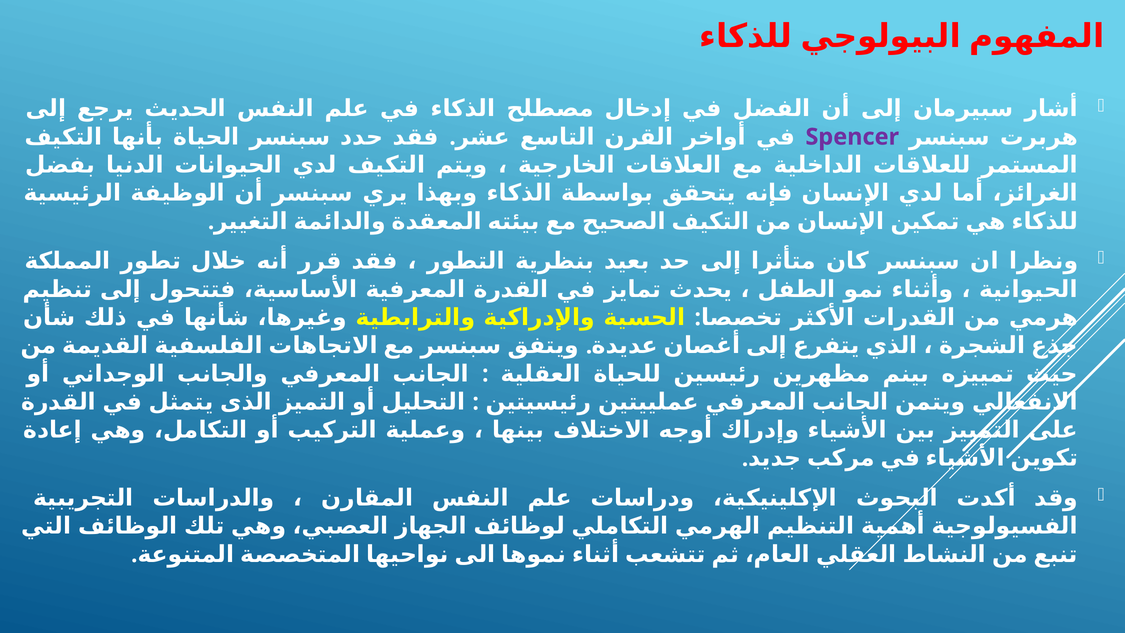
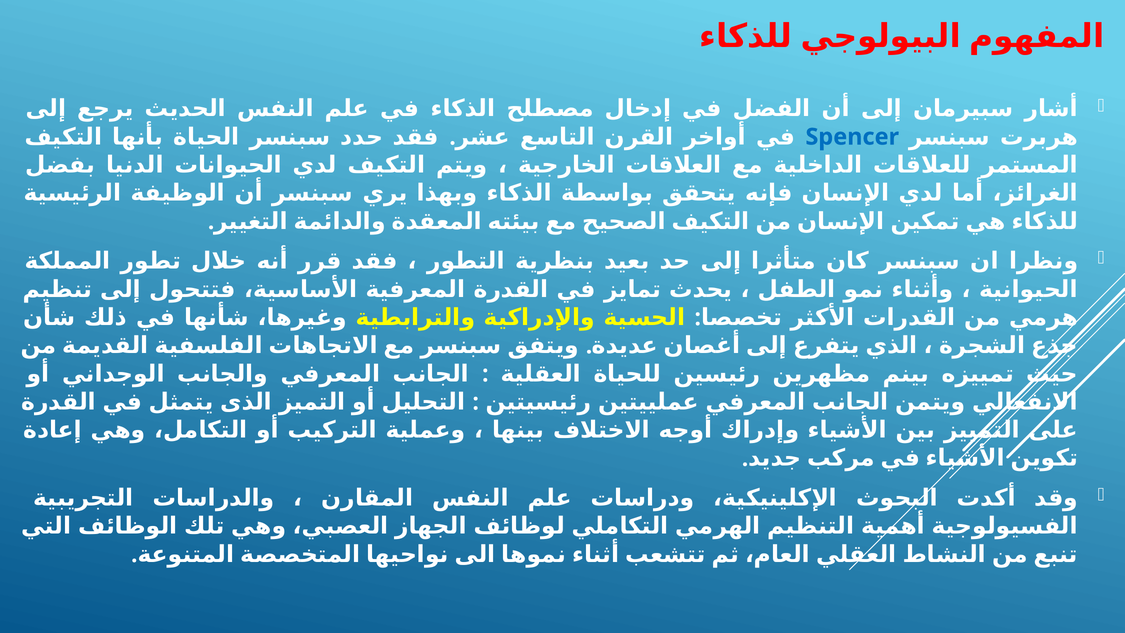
Spencer colour: purple -> blue (852, 137)
